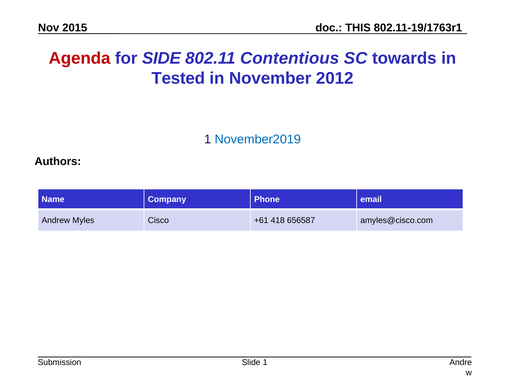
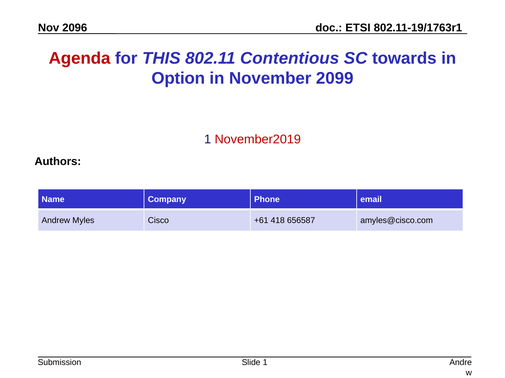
2015: 2015 -> 2096 (75, 28)
THIS: THIS -> ETSI (358, 28)
SIDE: SIDE -> THIS (161, 58)
Tested: Tested -> Option (178, 79)
2012: 2012 -> 2099 (335, 79)
November2019 colour: blue -> red (258, 140)
